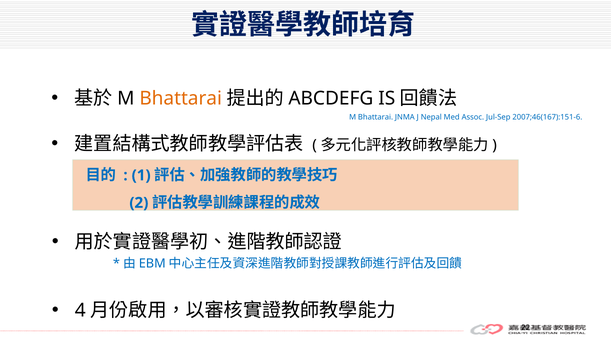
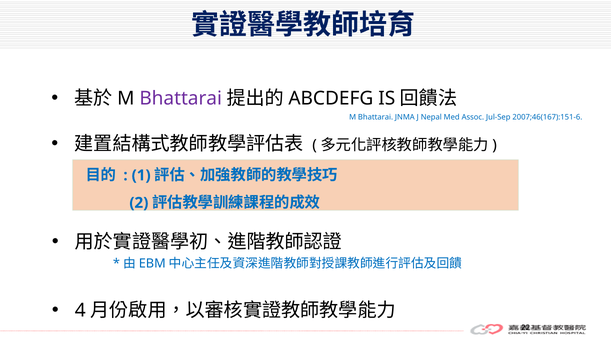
Bhattarai colour: orange -> purple (181, 98)
